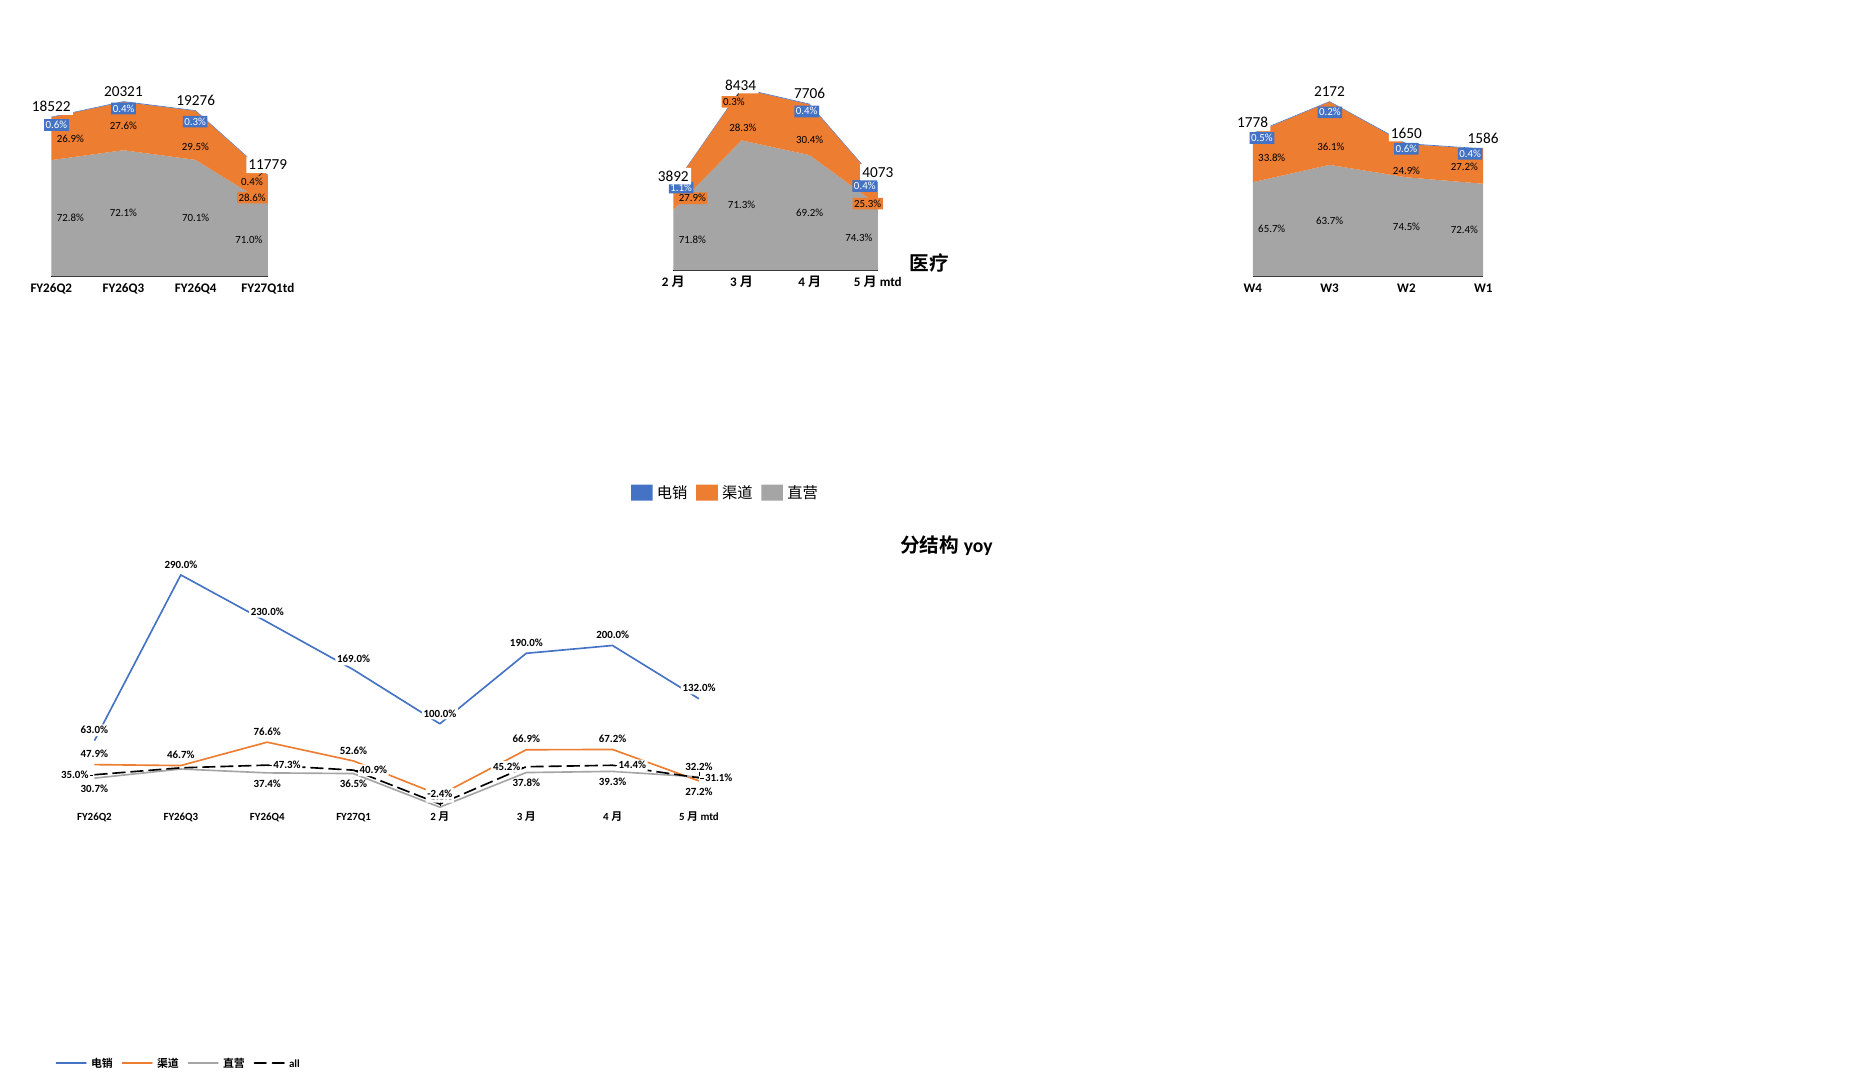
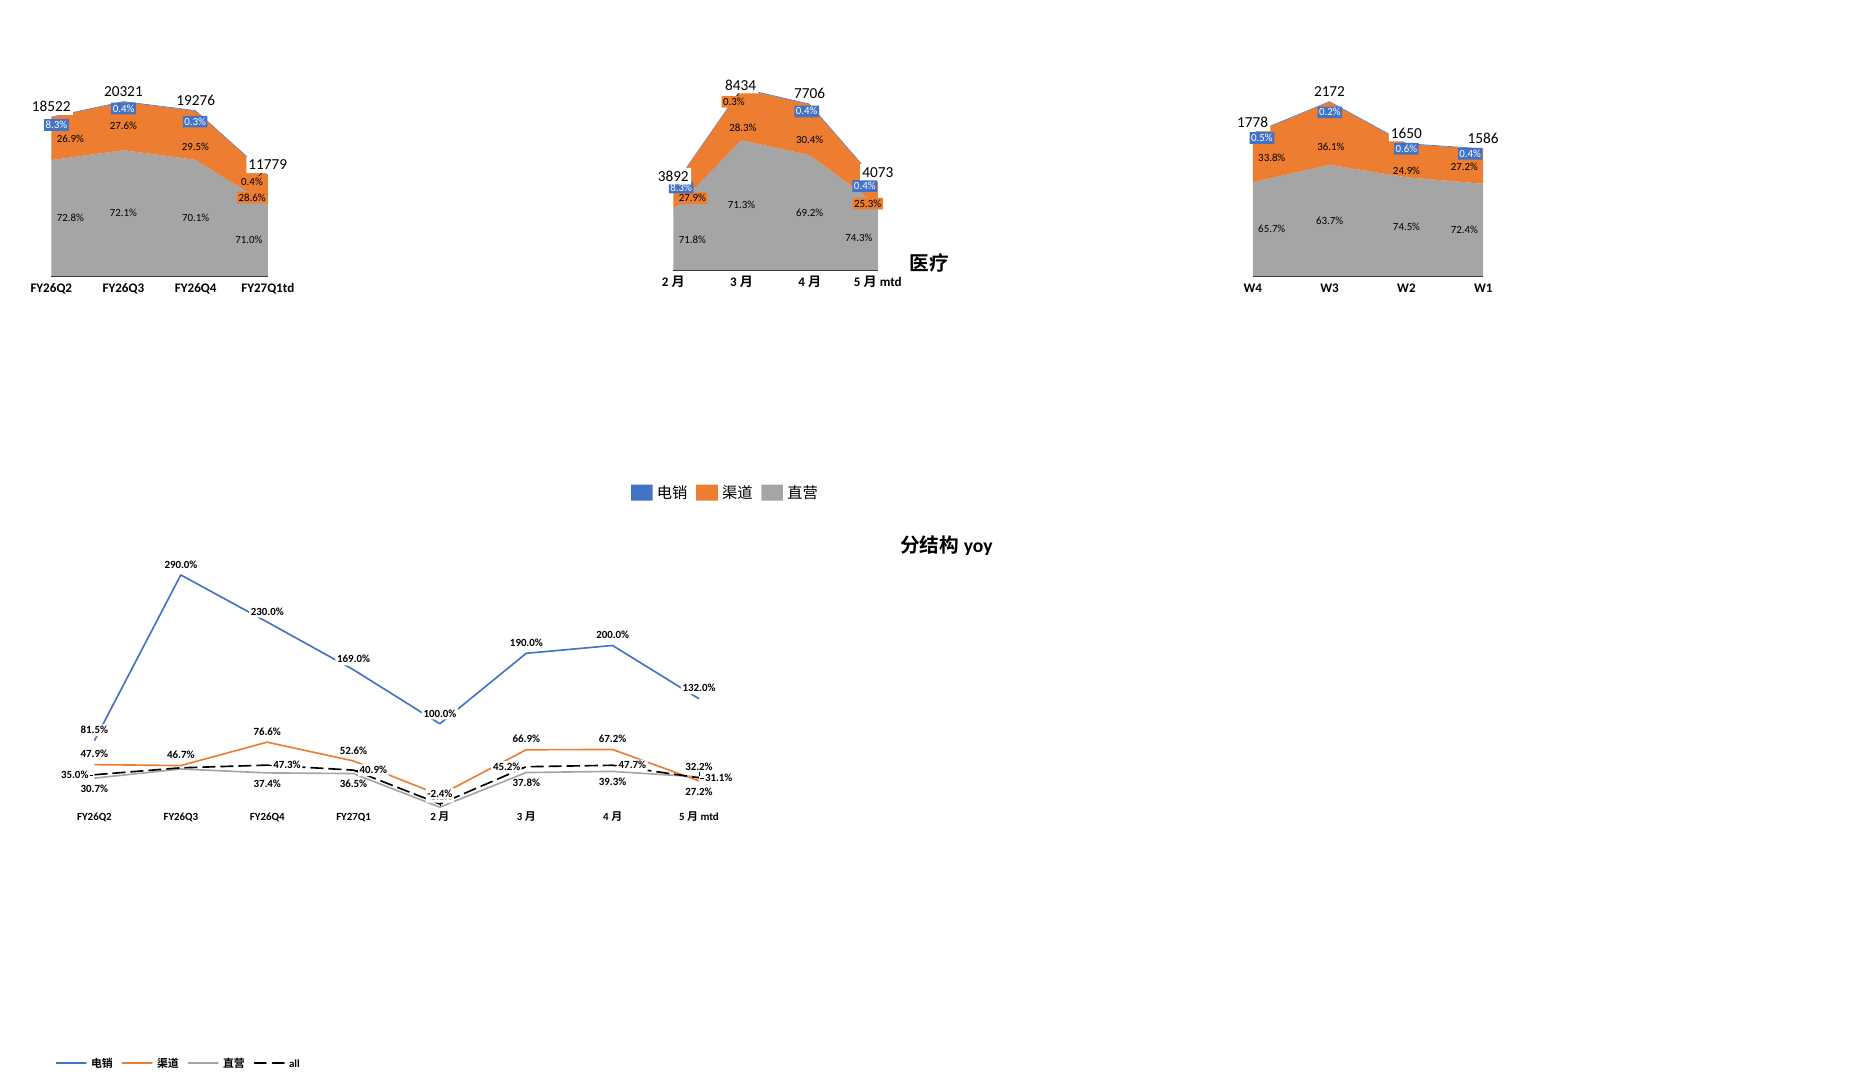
0.6%: 0.6% -> 8.3% (56, 125)
1.1%: 1.1% -> 8.3% (681, 188)
63.0%: 63.0% -> 81.5% (94, 730)
14.4%: 14.4% -> 47.7% (632, 765)
